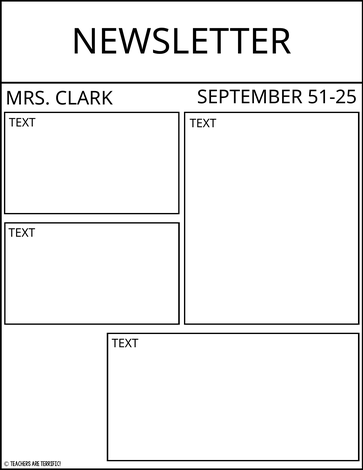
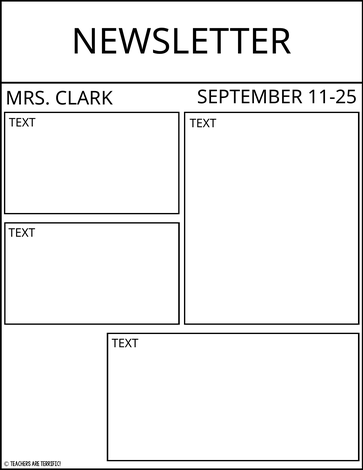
51-25: 51-25 -> 11-25 (332, 97)
